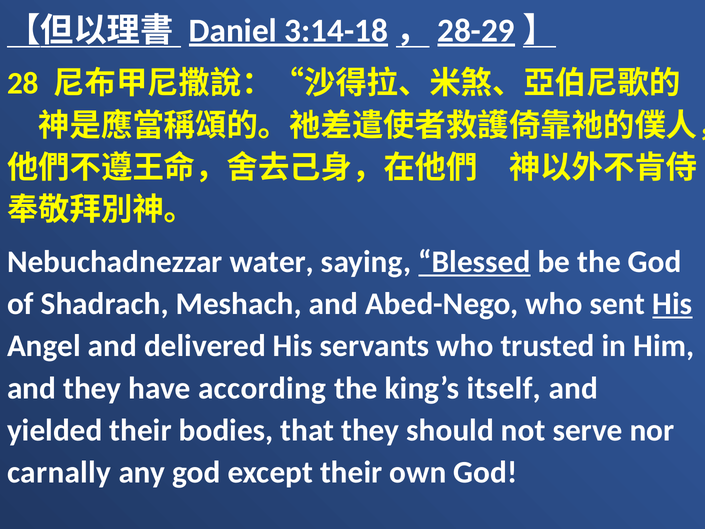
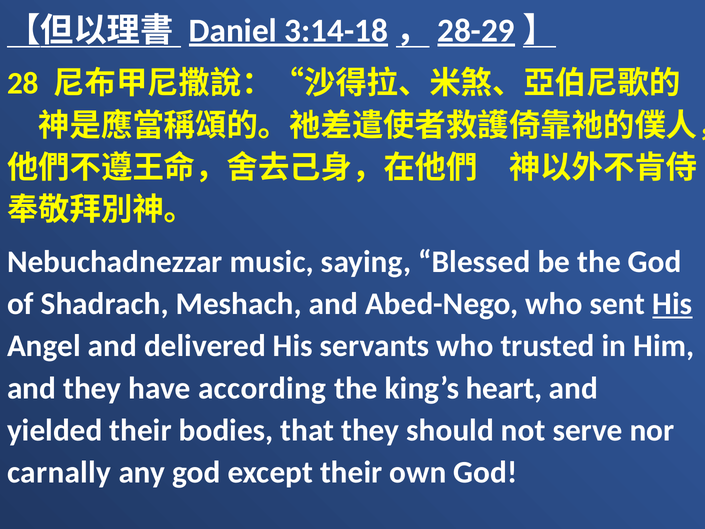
water: water -> music (272, 262)
Blessed underline: present -> none (474, 262)
itself: itself -> heart (504, 388)
